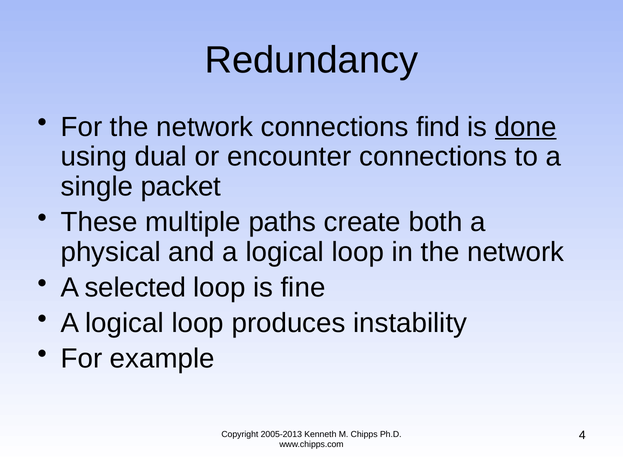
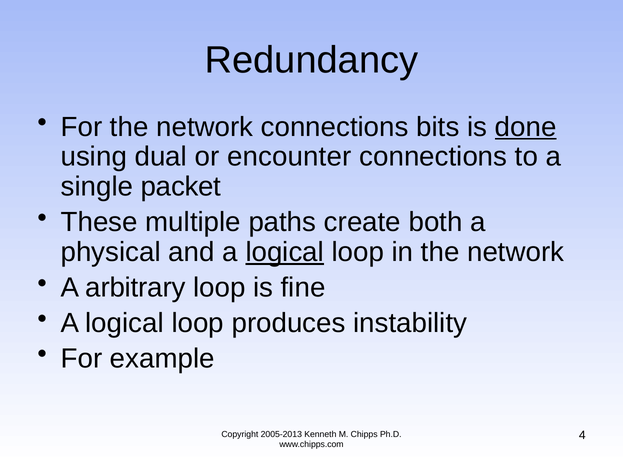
find: find -> bits (438, 127)
logical underline: none -> present (285, 252)
selected: selected -> arbitrary (135, 288)
